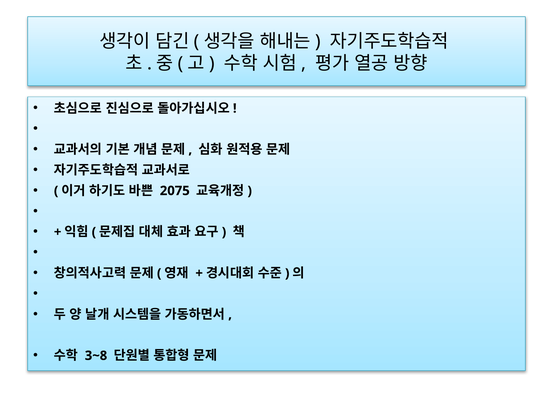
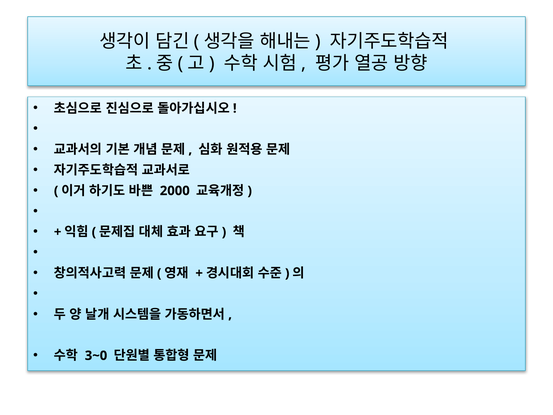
2075: 2075 -> 2000 (175, 191)
3~8: 3~8 -> 3~0 (96, 355)
